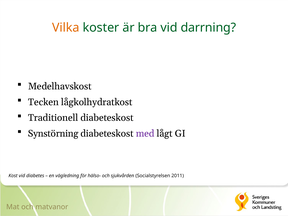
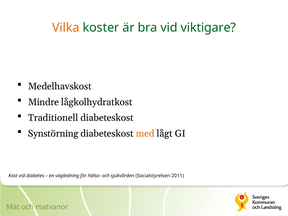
darrning: darrning -> viktigare (208, 28)
Tecken: Tecken -> Mindre (44, 102)
med colour: purple -> orange (145, 134)
